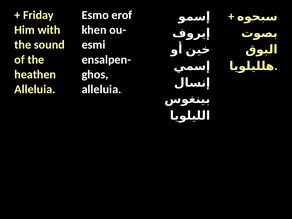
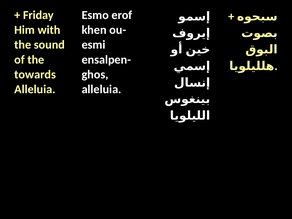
heathen: heathen -> towards (35, 74)
